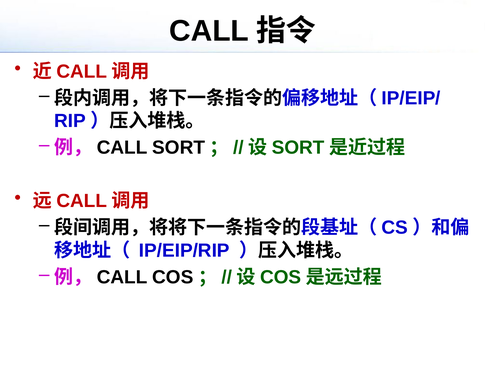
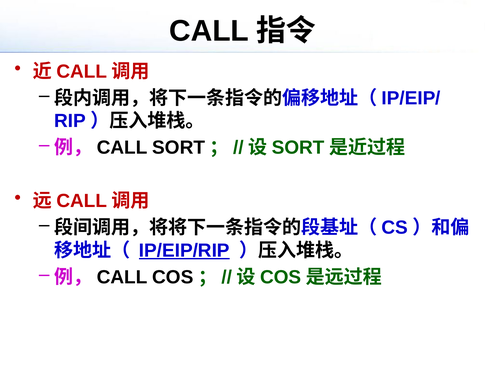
IP/EIP/RIP underline: none -> present (184, 250)
